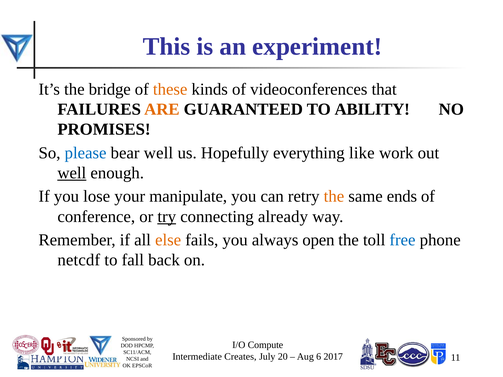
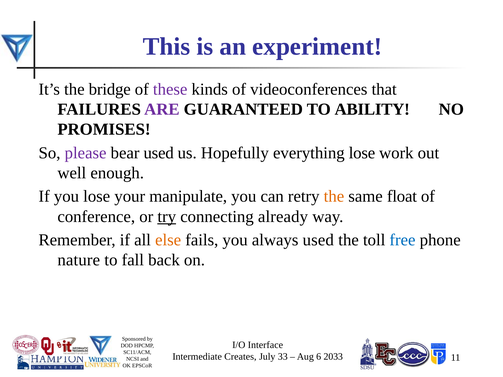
these colour: orange -> purple (170, 89)
ARE colour: orange -> purple (162, 109)
please colour: blue -> purple (86, 153)
bear well: well -> used (159, 153)
everything like: like -> lose (362, 153)
well underline: present -> none (72, 173)
ends: ends -> float (402, 196)
always open: open -> used (318, 240)
netcdf: netcdf -> nature (79, 260)
Compute: Compute -> Interface (265, 345)
20: 20 -> 33 (283, 357)
2017: 2017 -> 2033 (333, 357)
